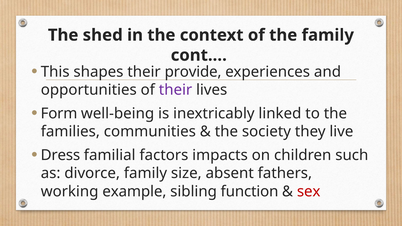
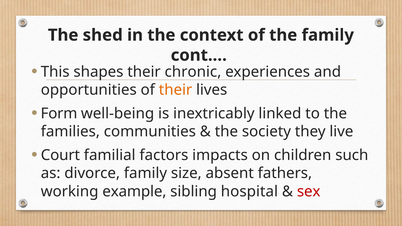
provide: provide -> chronic (193, 72)
their colour: purple -> orange (176, 90)
Dress: Dress -> Court (60, 155)
function: function -> hospital (249, 192)
